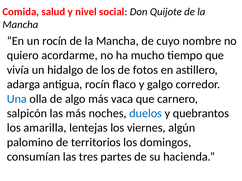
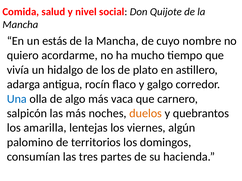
un rocín: rocín -> estás (55, 41)
fotos: fotos -> plato (145, 70)
duelos colour: blue -> orange (146, 114)
